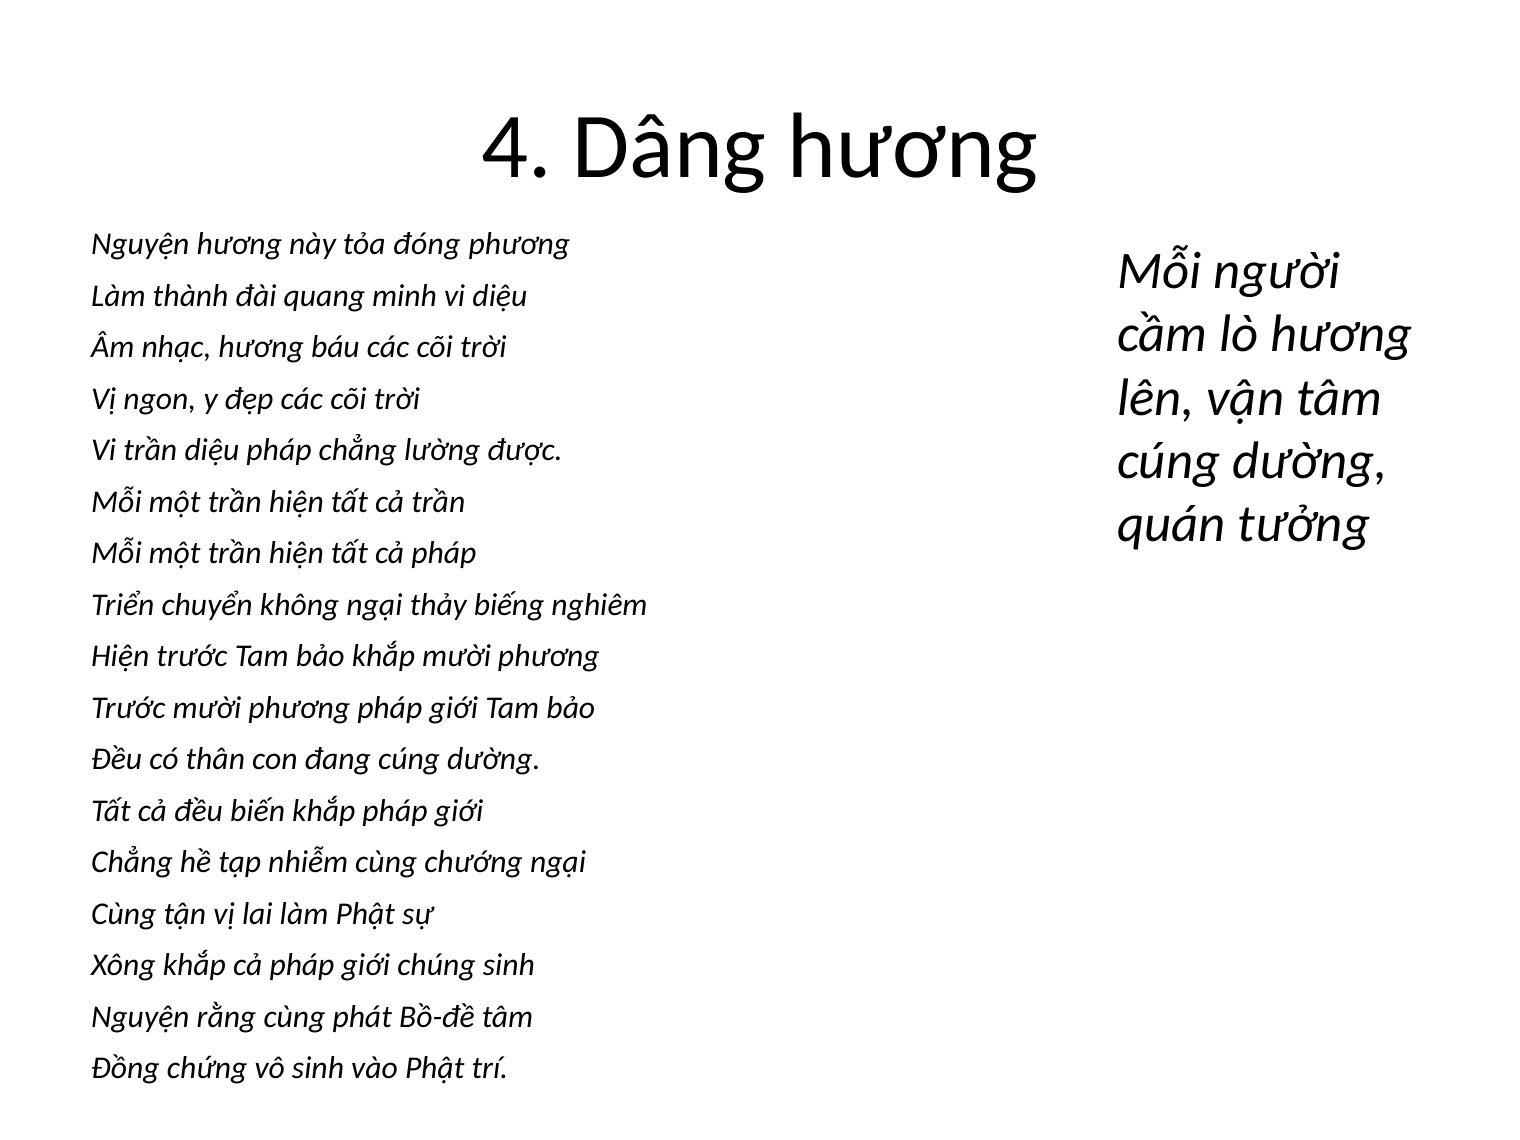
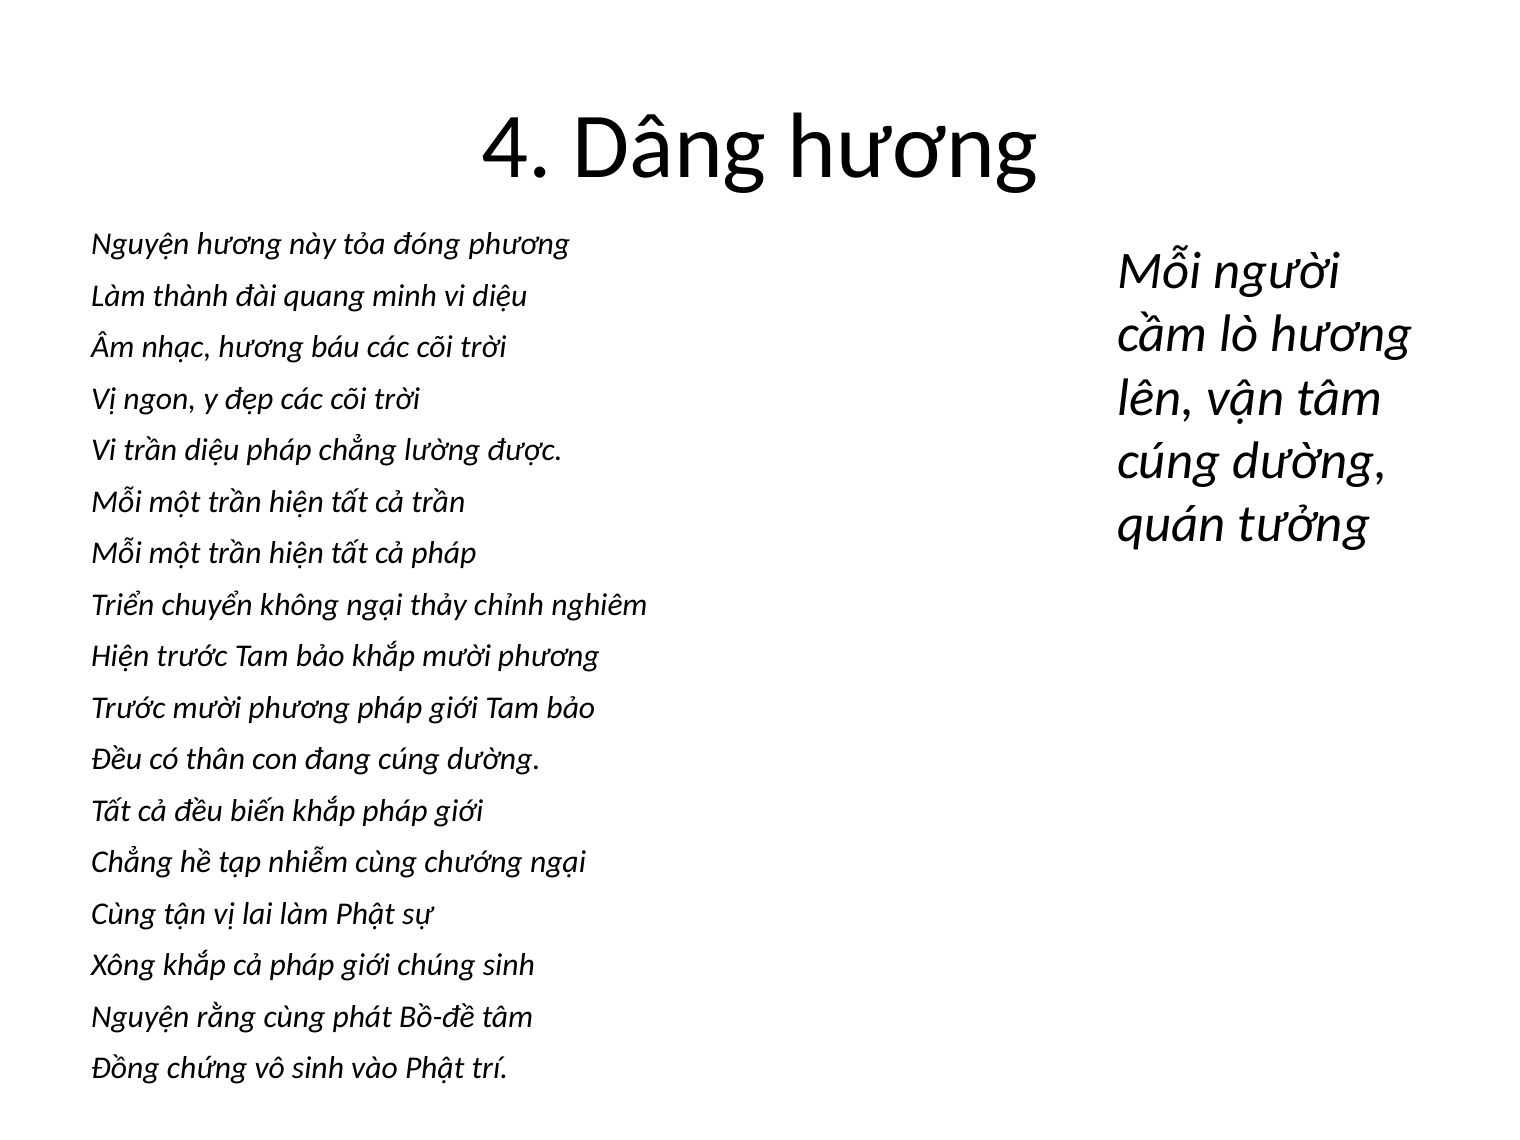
biếng: biếng -> chỉnh (509, 605)
